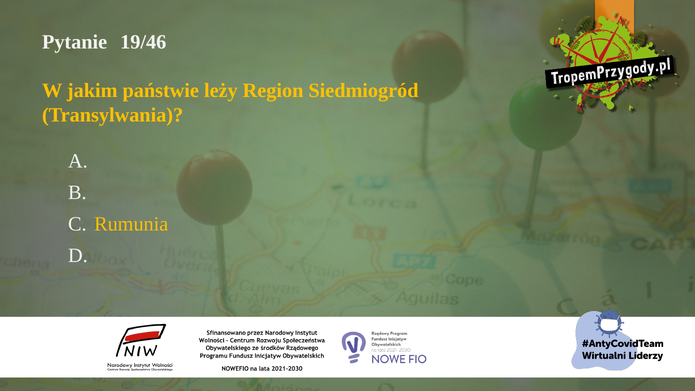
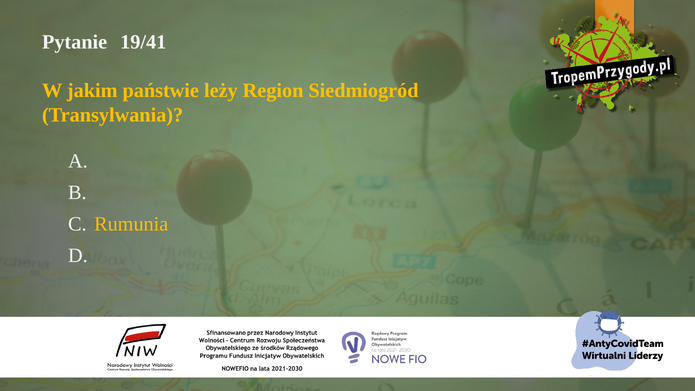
19/46: 19/46 -> 19/41 (143, 42)
